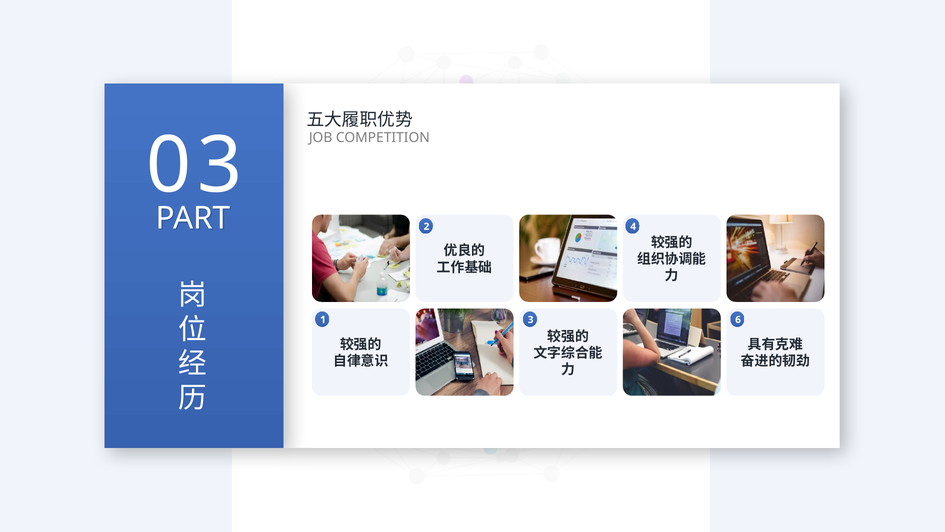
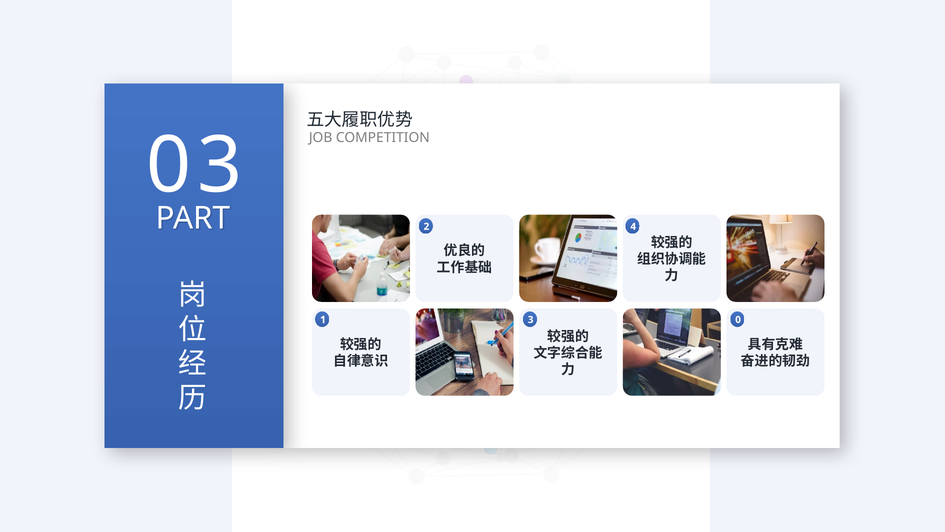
6: 6 -> 0 (738, 319)
